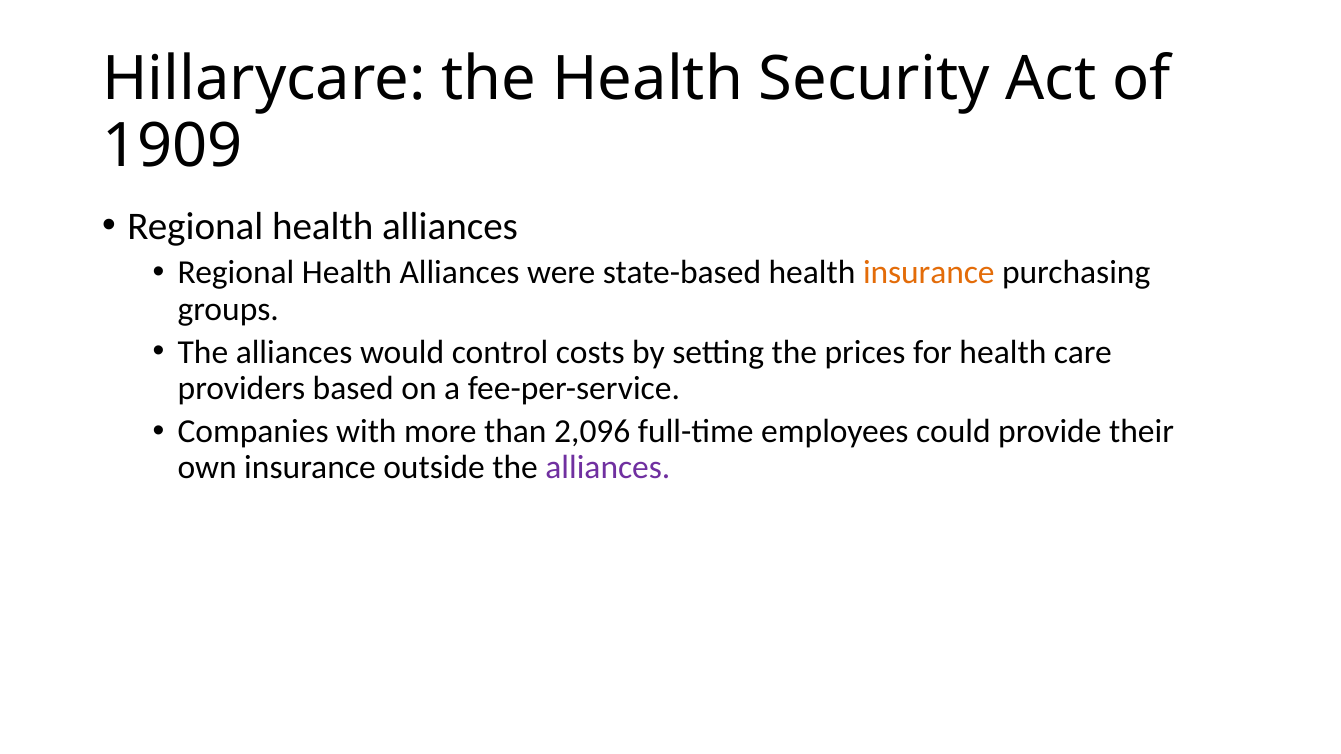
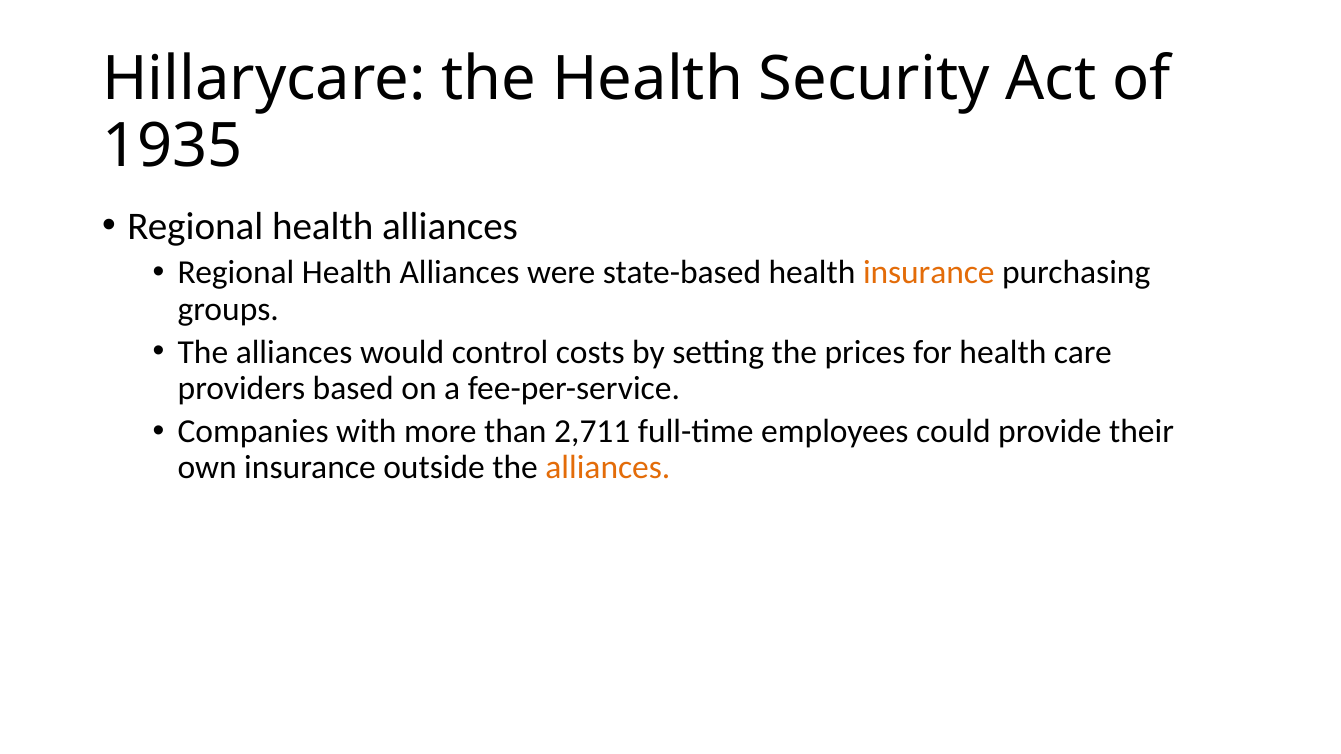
1909: 1909 -> 1935 (172, 146)
2,096: 2,096 -> 2,711 (592, 432)
alliances colour: purple -> orange (608, 468)
